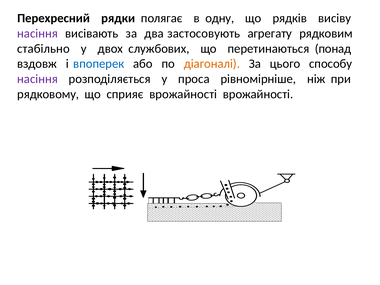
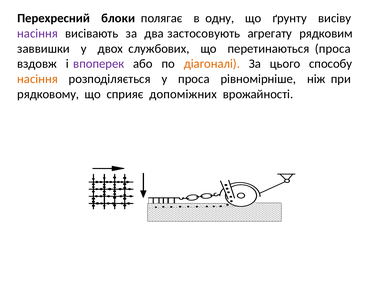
рядки: рядки -> блоки (118, 18)
рядків: рядків -> ґрунту (290, 18)
стабільно: стабільно -> заввишки (43, 49)
перетинаються понад: понад -> проса (333, 49)
впоперек colour: blue -> purple (99, 64)
насіння colour: purple -> orange (37, 79)
сприяє врожайності: врожайності -> допоміжних (183, 94)
